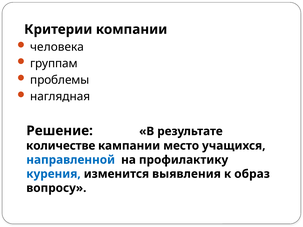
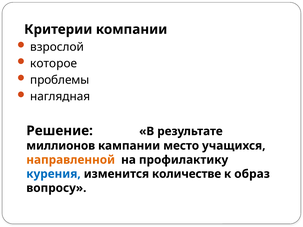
человека: человека -> взрослой (57, 47)
группам: группам -> которое (54, 63)
количестве: количестве -> миллионов (61, 146)
направленной colour: blue -> orange (71, 160)
выявления: выявления -> количестве (187, 174)
